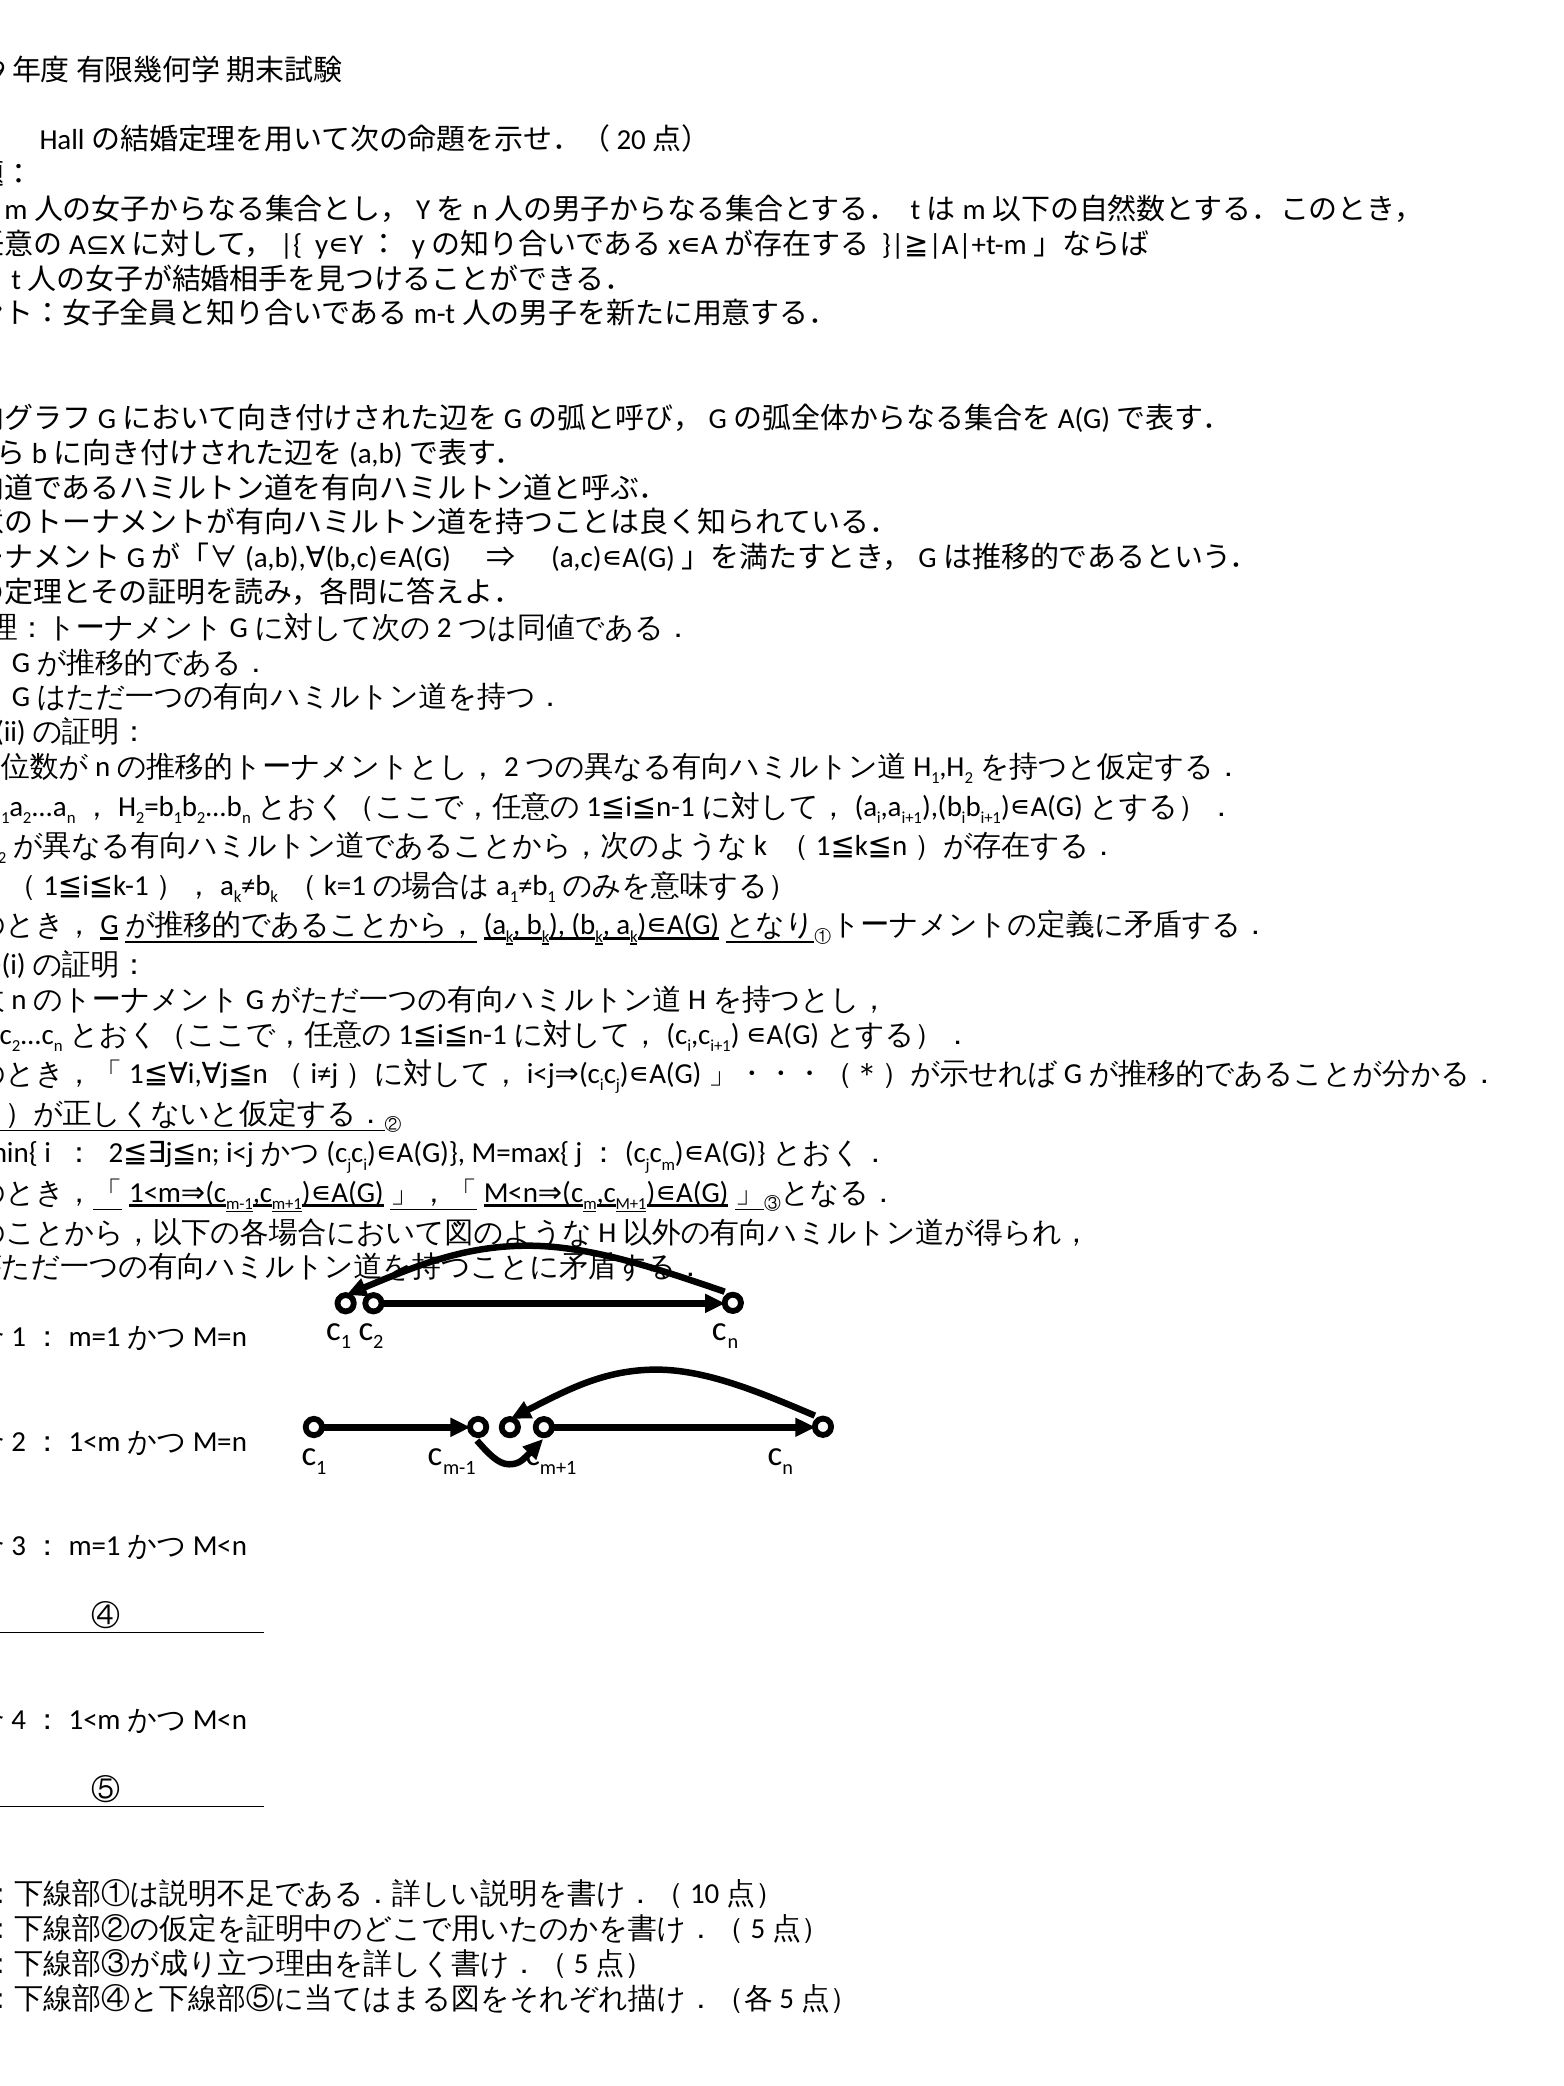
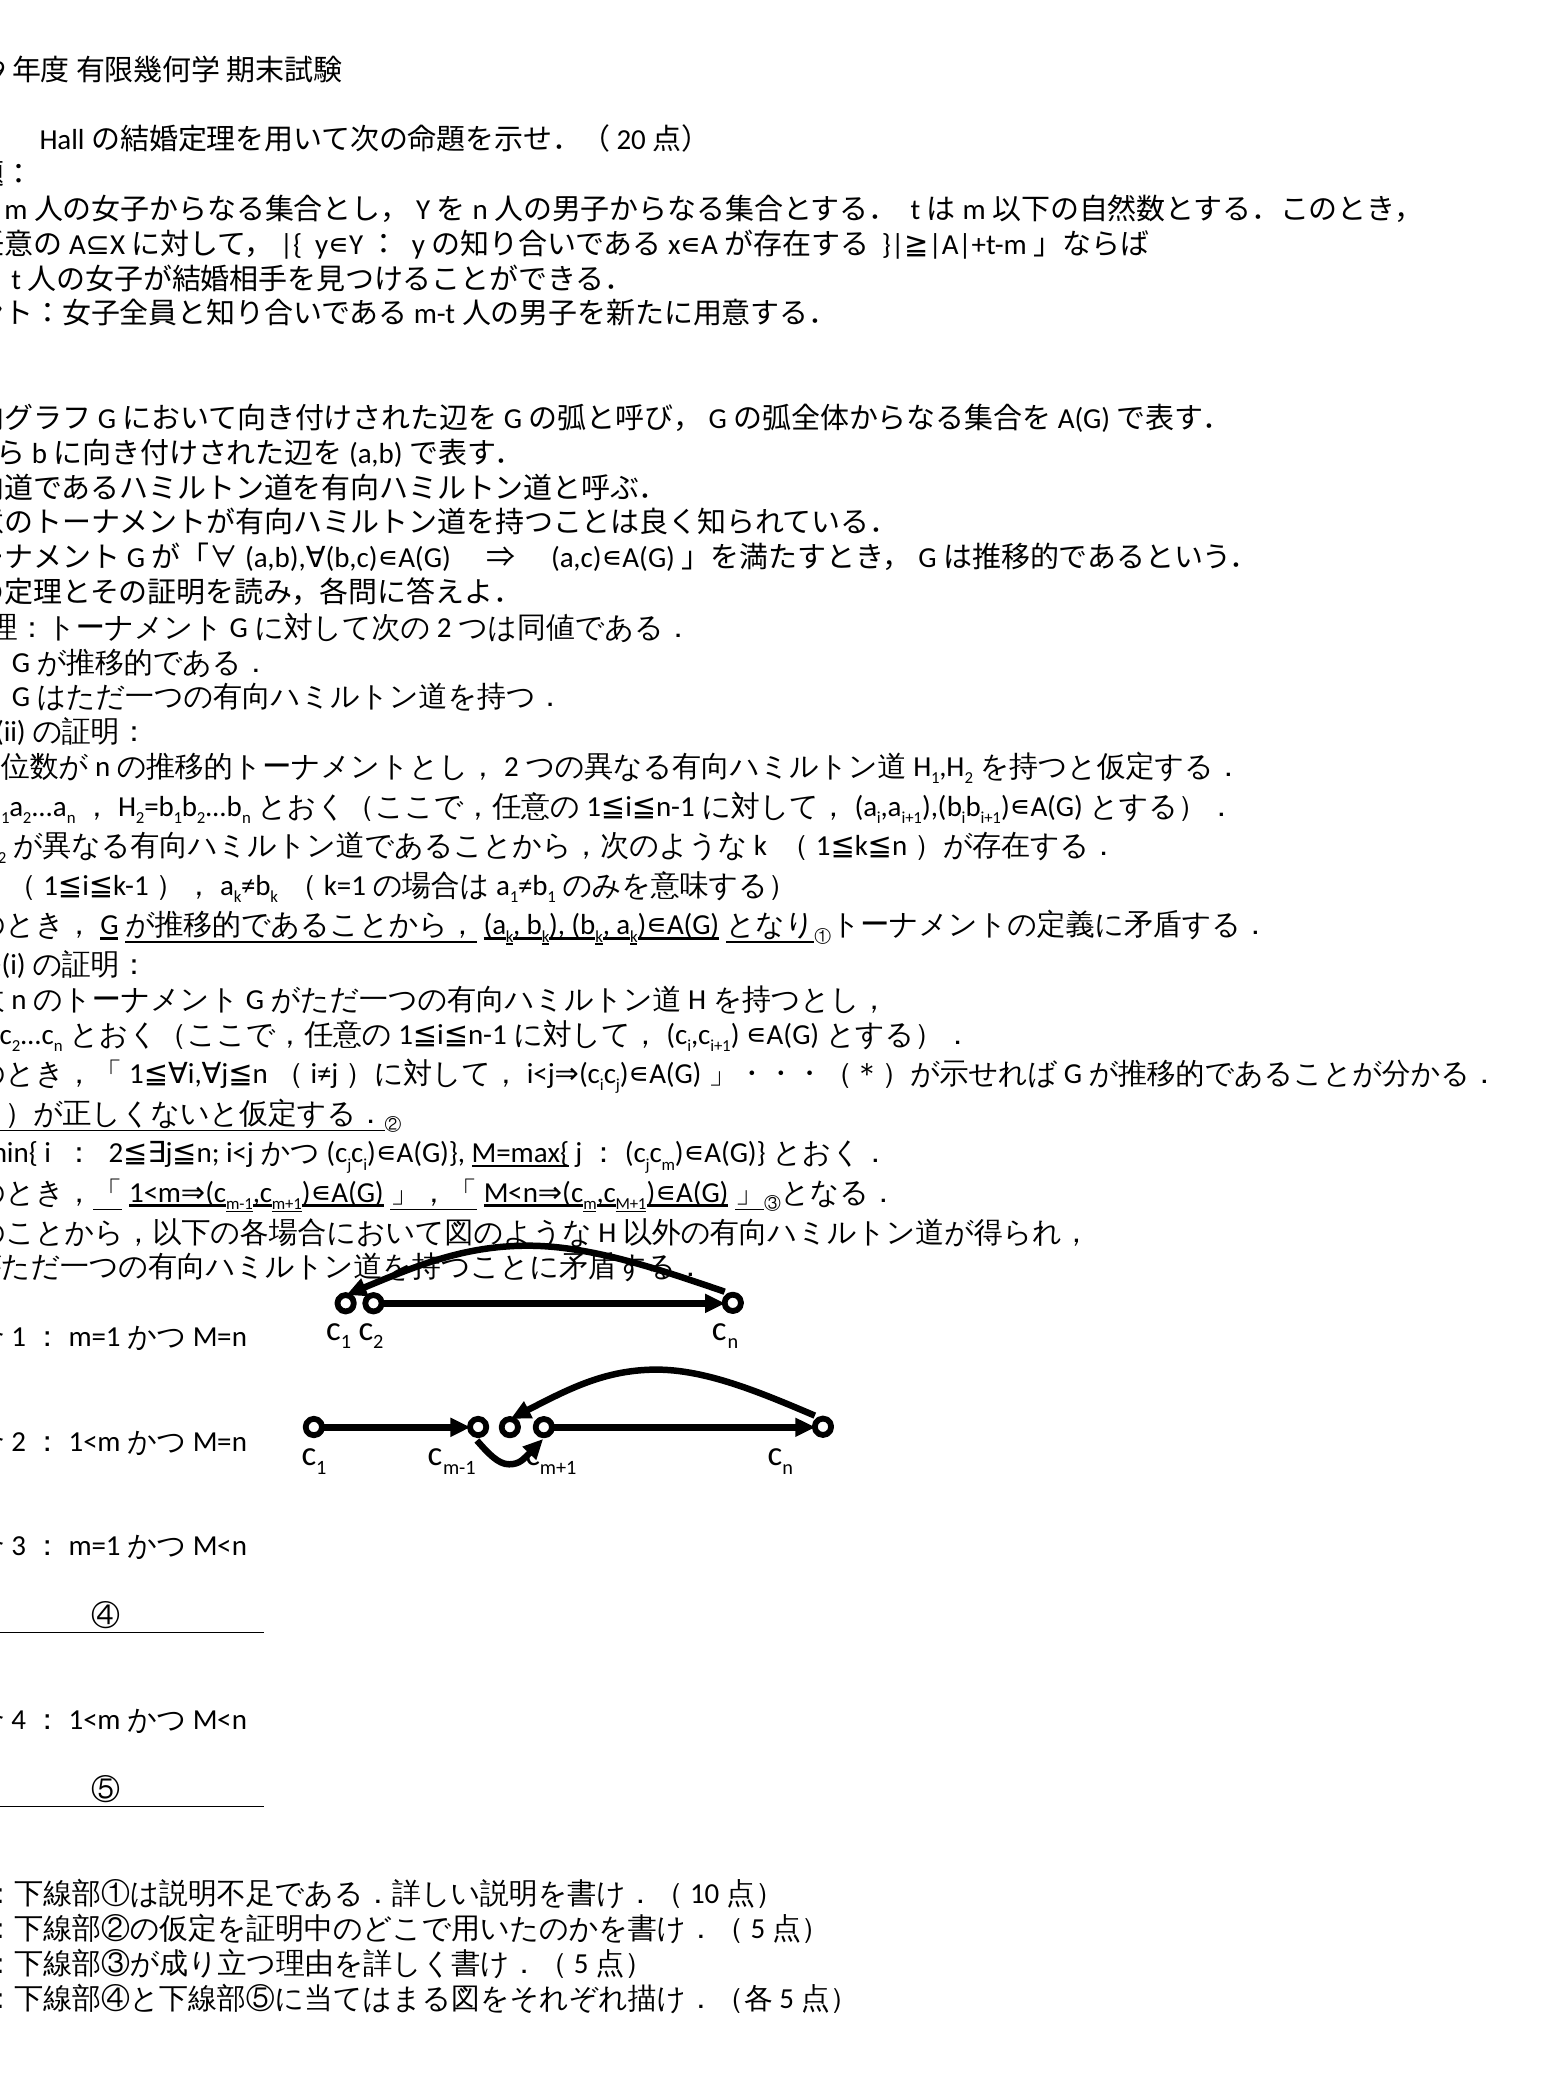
M=max{ underline: none -> present (520, 1153)
